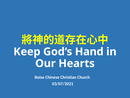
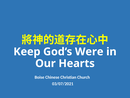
Hand: Hand -> Were (89, 51)
